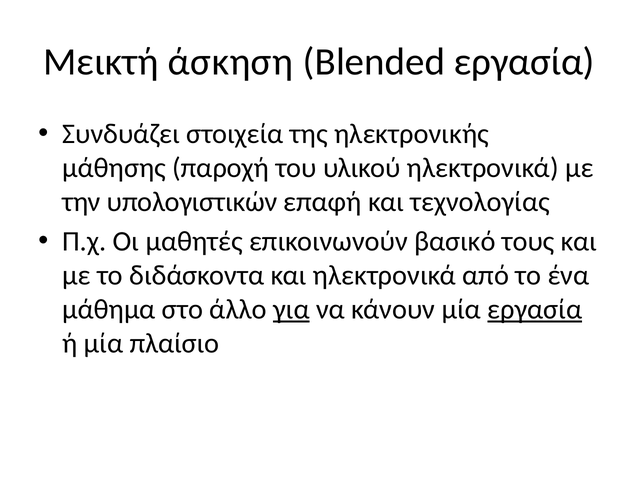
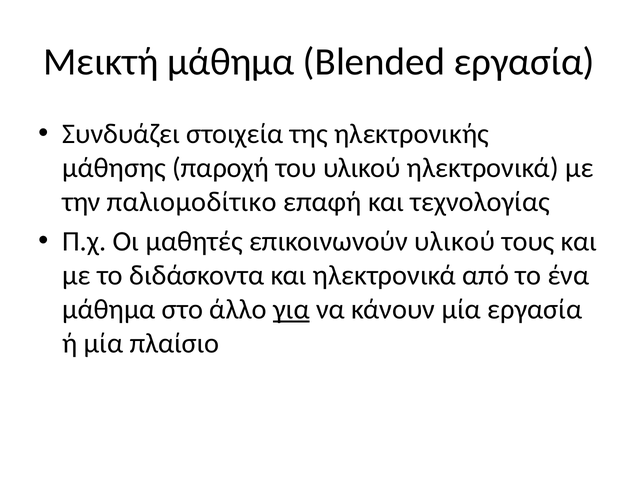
Μεικτή άσκηση: άσκηση -> μάθημα (231, 62)
υπολογιστικών: υπολογιστικών -> παλιομοδίτικο (192, 202)
επικοινωνούν βασικό: βασικό -> υλικού (455, 242)
εργασία underline: present -> none (535, 310)
